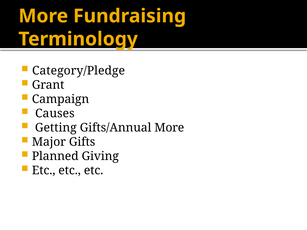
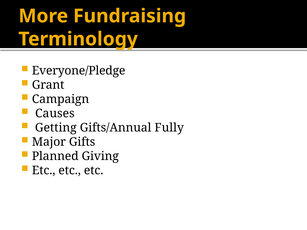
Category/Pledge: Category/Pledge -> Everyone/Pledge (79, 71)
Gifts/Annual More: More -> Fully (169, 128)
